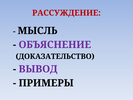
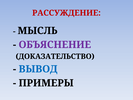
ВЫВОД colour: purple -> blue (38, 69)
